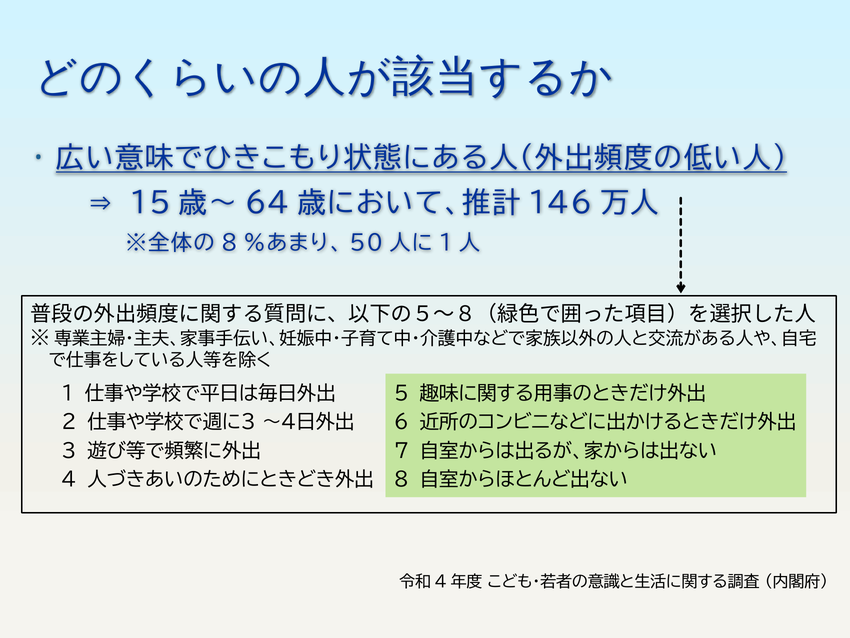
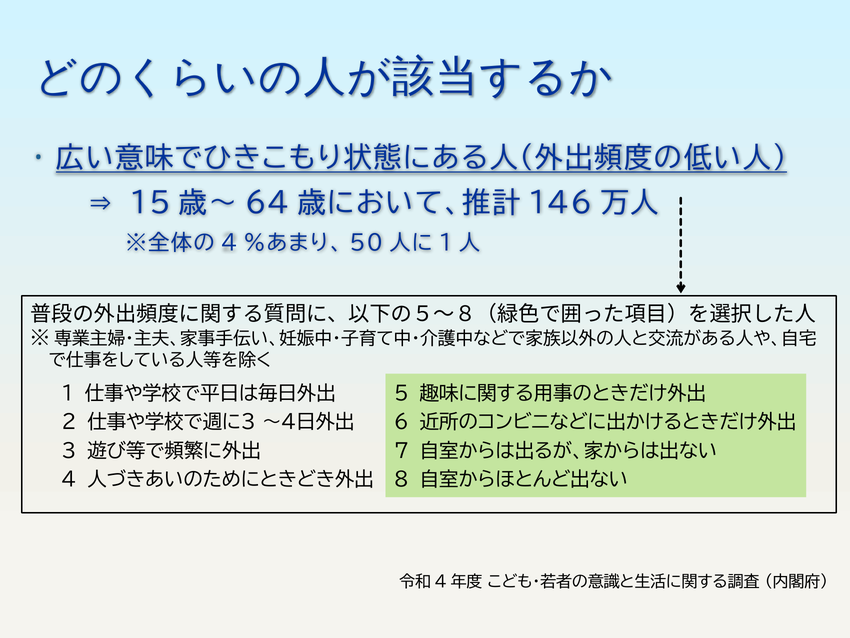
8: 8 -> 4 (229, 243)
